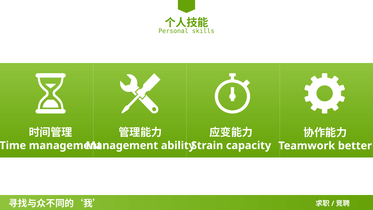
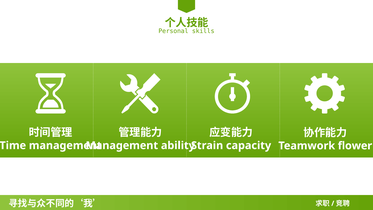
better: better -> flower (355, 146)
